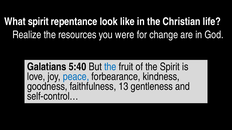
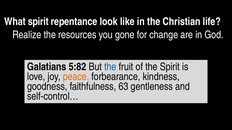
were: were -> gone (125, 35)
5:40: 5:40 -> 5:82 (77, 67)
peace colour: blue -> orange (76, 77)
13: 13 -> 63 (123, 87)
